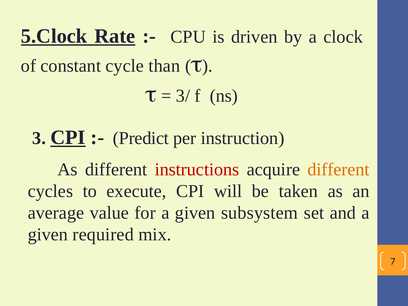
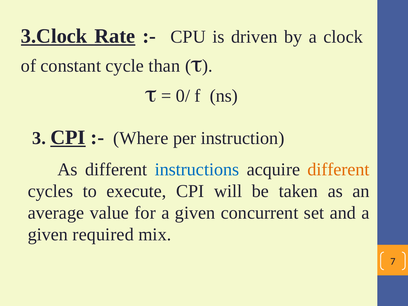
5.Clock: 5.Clock -> 3.Clock (54, 36)
3/: 3/ -> 0/ (183, 96)
Predict: Predict -> Where (141, 138)
instructions colour: red -> blue (197, 169)
subsystem: subsystem -> concurrent (260, 213)
